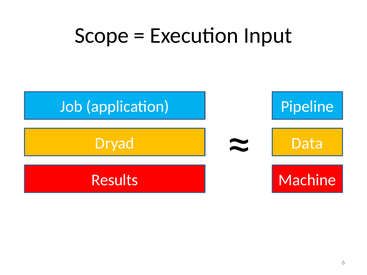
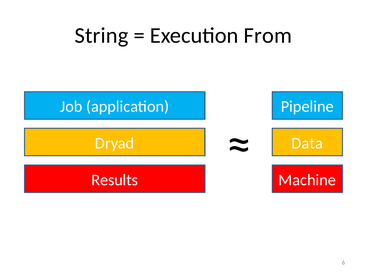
Scope: Scope -> String (102, 36)
Input: Input -> From (268, 36)
